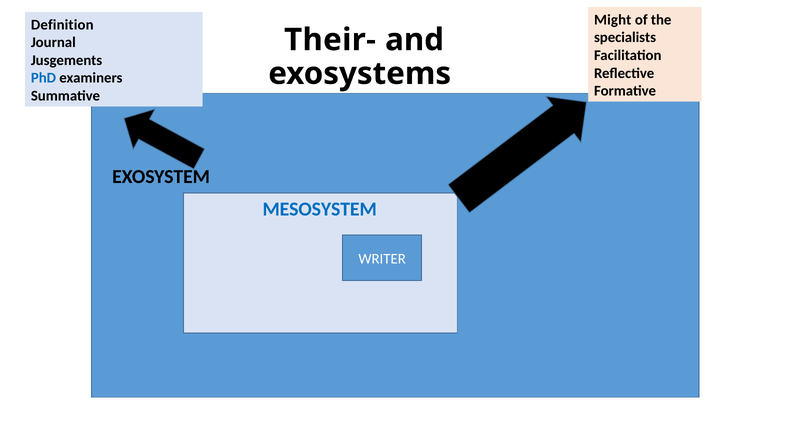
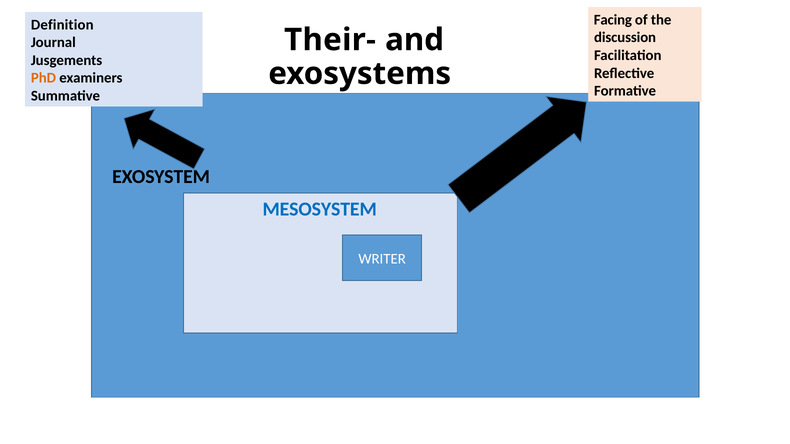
Might: Might -> Facing (613, 20)
specialists: specialists -> discussion (625, 38)
PhD colour: blue -> orange (43, 78)
